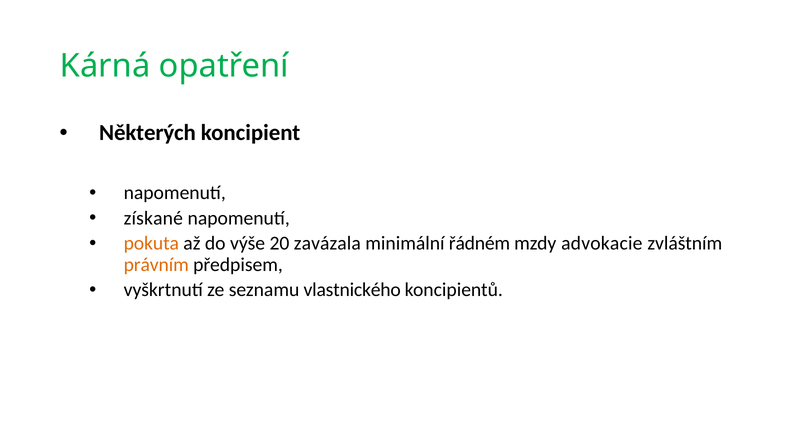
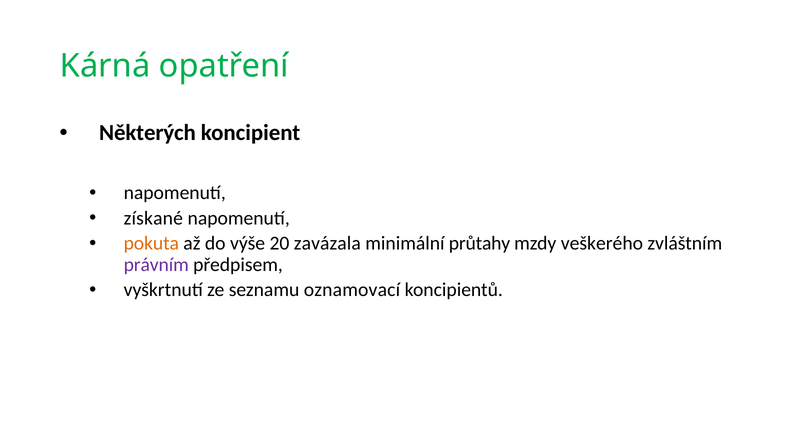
řádném: řádném -> průtahy (480, 243)
advokacie: advokacie -> veškerého (602, 243)
právním colour: orange -> purple (156, 264)
vlastnického: vlastnického -> oznamovací (352, 290)
